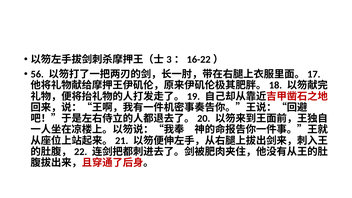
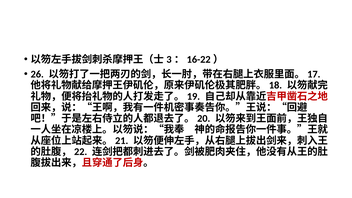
56: 56 -> 26 (37, 74)
